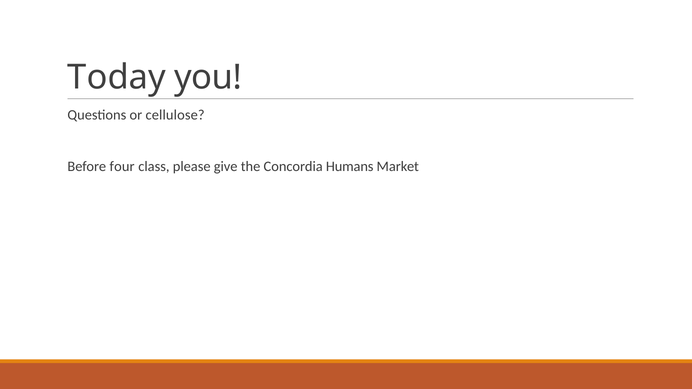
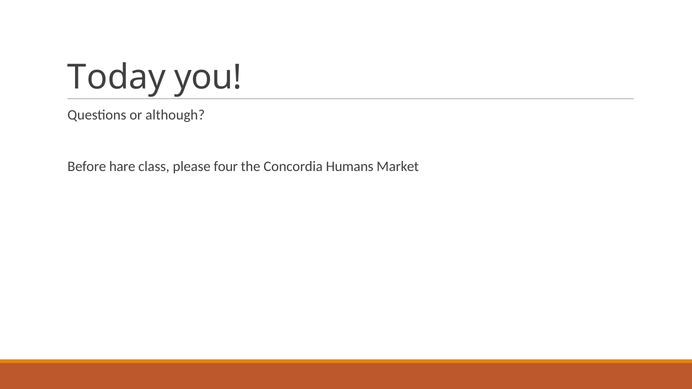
cellulose: cellulose -> although (175, 115)
four: four -> hare (122, 166)
give: give -> four (226, 166)
